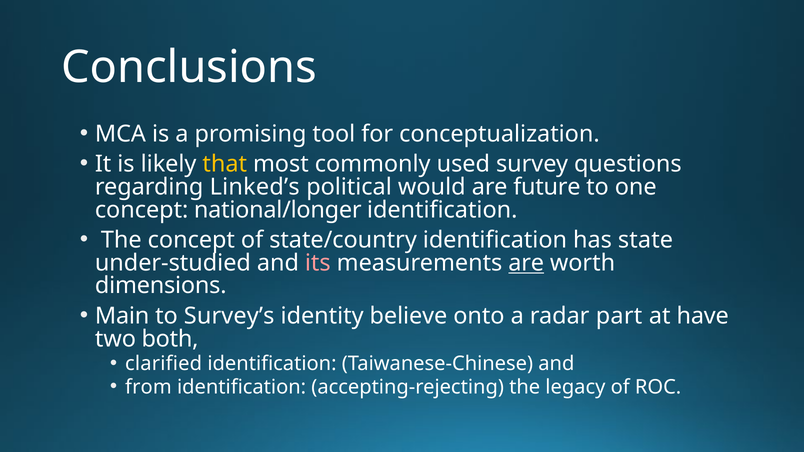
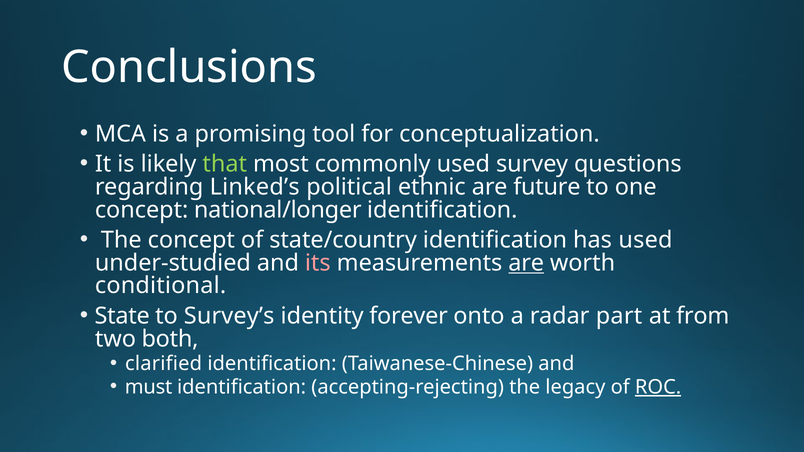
that colour: yellow -> light green (225, 164)
would: would -> ethnic (432, 187)
has state: state -> used (645, 240)
dimensions: dimensions -> conditional (161, 286)
Main: Main -> State (122, 316)
believe: believe -> forever (409, 316)
have: have -> from (703, 316)
from: from -> must (149, 387)
ROC underline: none -> present (658, 387)
